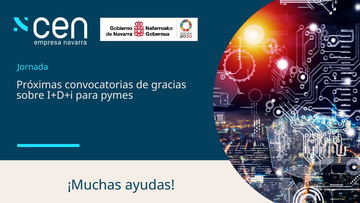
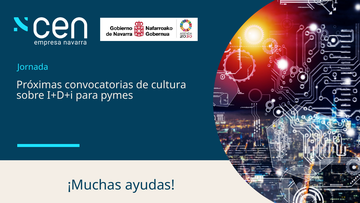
gracias: gracias -> cultura (169, 85)
